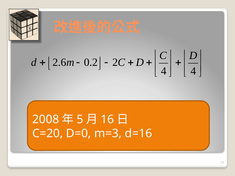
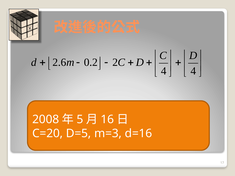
D=0: D=0 -> D=5 (79, 134)
